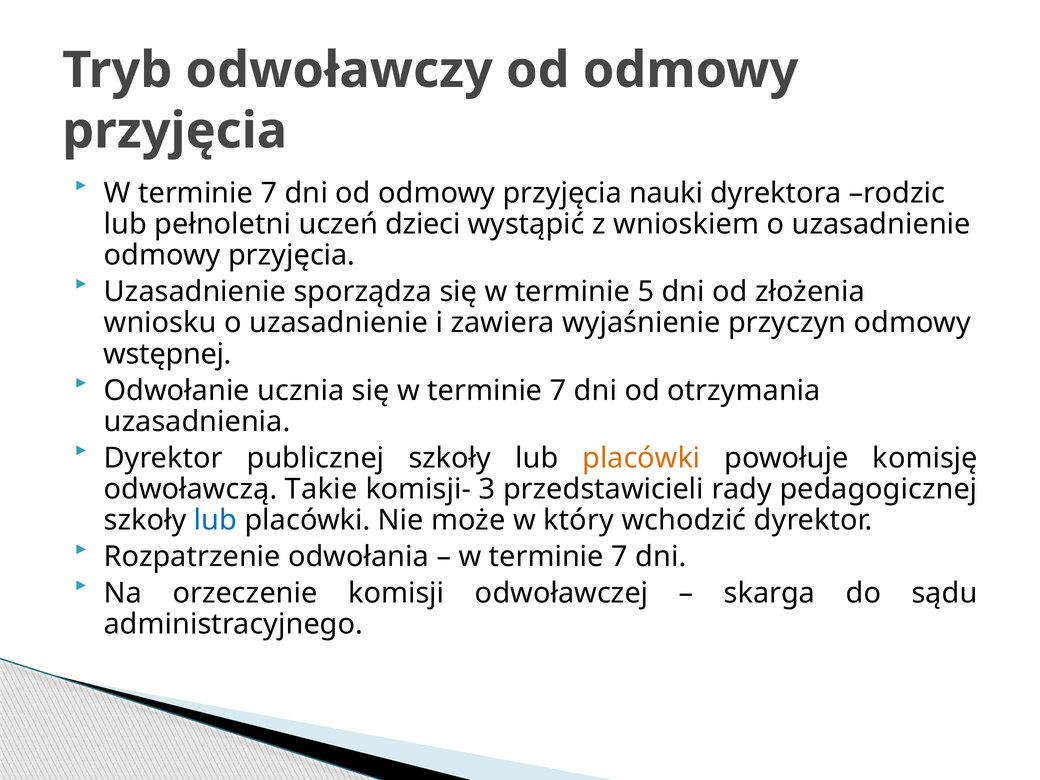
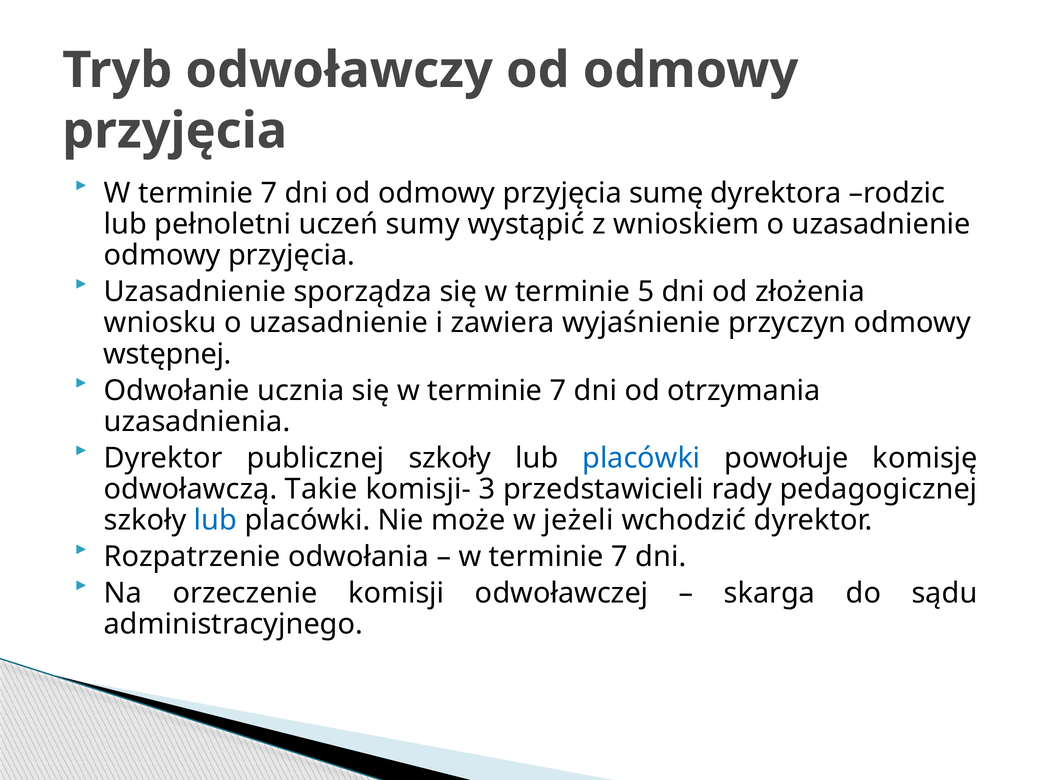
nauki: nauki -> sumę (666, 193)
dzieci: dzieci -> sumy (423, 224)
placówki colour: orange -> blue (641, 458)
który: który -> jeżeli (578, 520)
